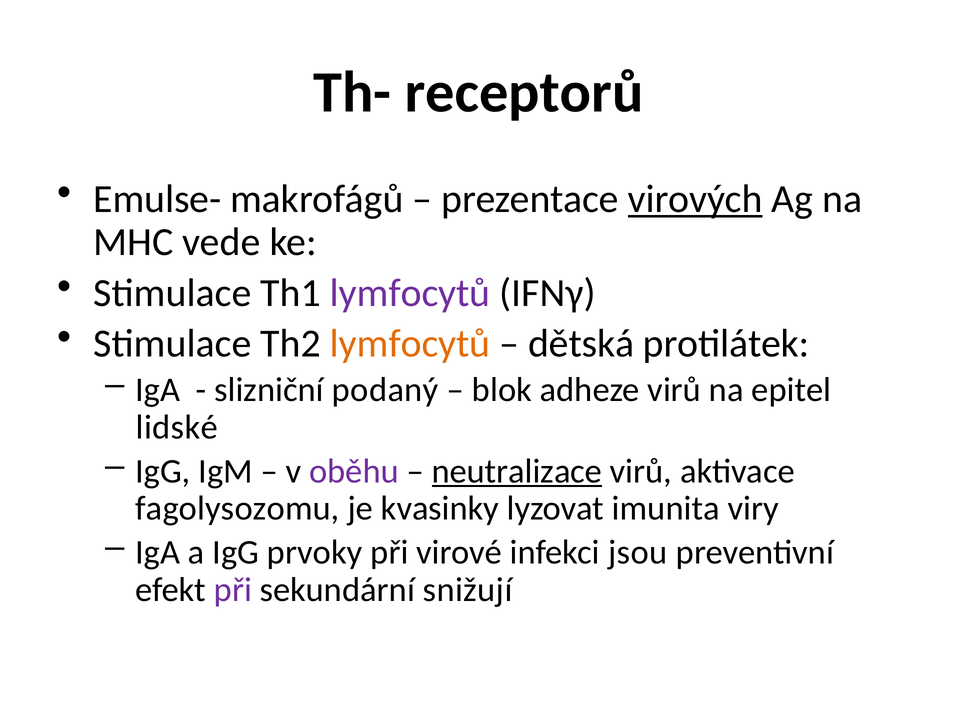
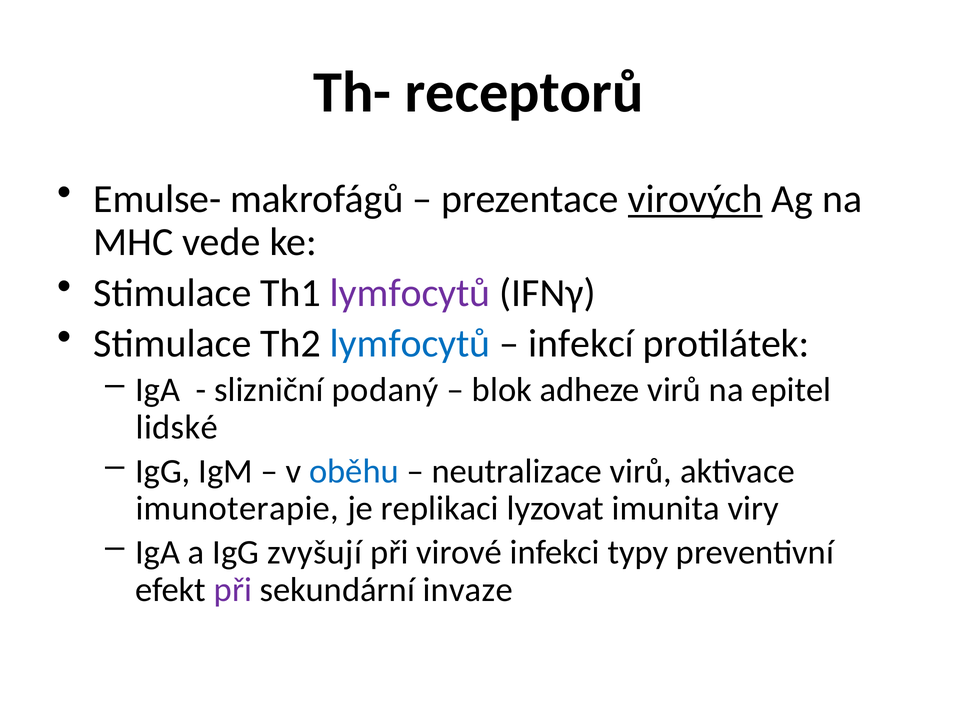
lymfocytů colour: orange -> blue (410, 343)
dětská: dětská -> infekcí (581, 343)
oběhu colour: purple -> blue (354, 471)
neutralizace underline: present -> none (517, 471)
fagolysozomu: fagolysozomu -> imunoterapie (237, 508)
kvasinky: kvasinky -> replikaci (440, 508)
prvoky: prvoky -> zvyšují (315, 552)
jsou: jsou -> typy (638, 552)
snižují: snižují -> invaze (468, 590)
